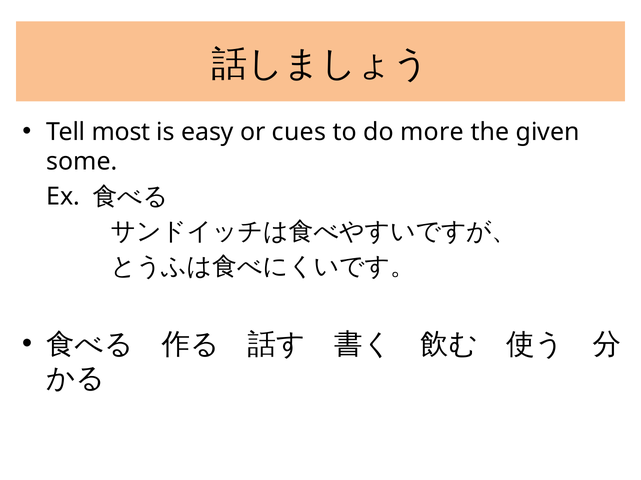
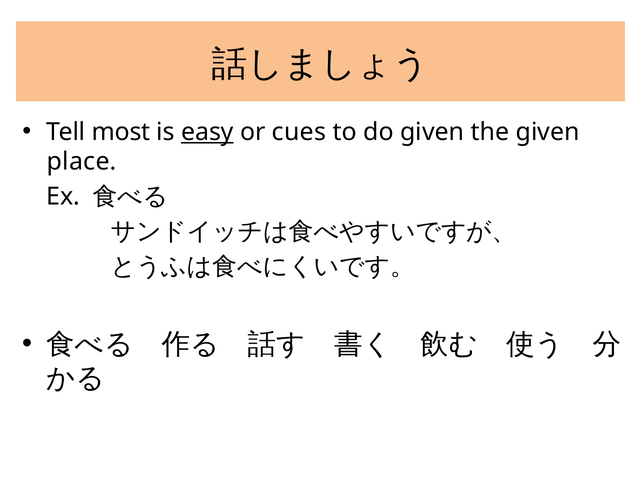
easy underline: none -> present (207, 132)
do more: more -> given (432, 132)
some: some -> place (82, 162)
